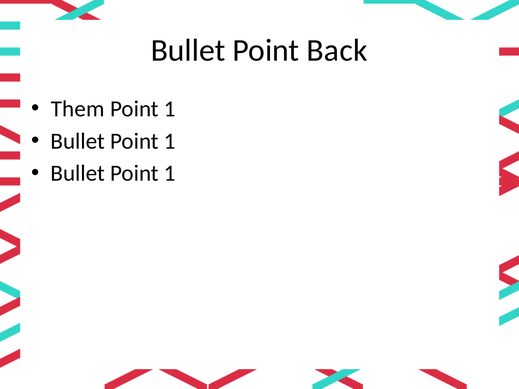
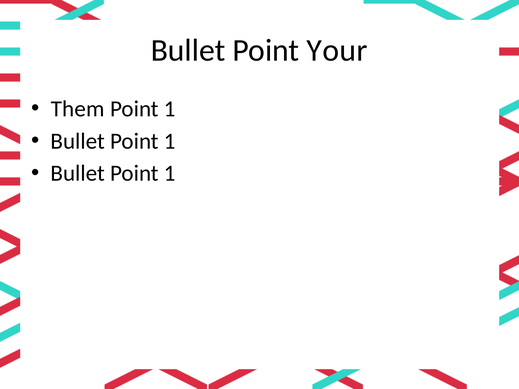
Back: Back -> Your (337, 50)
